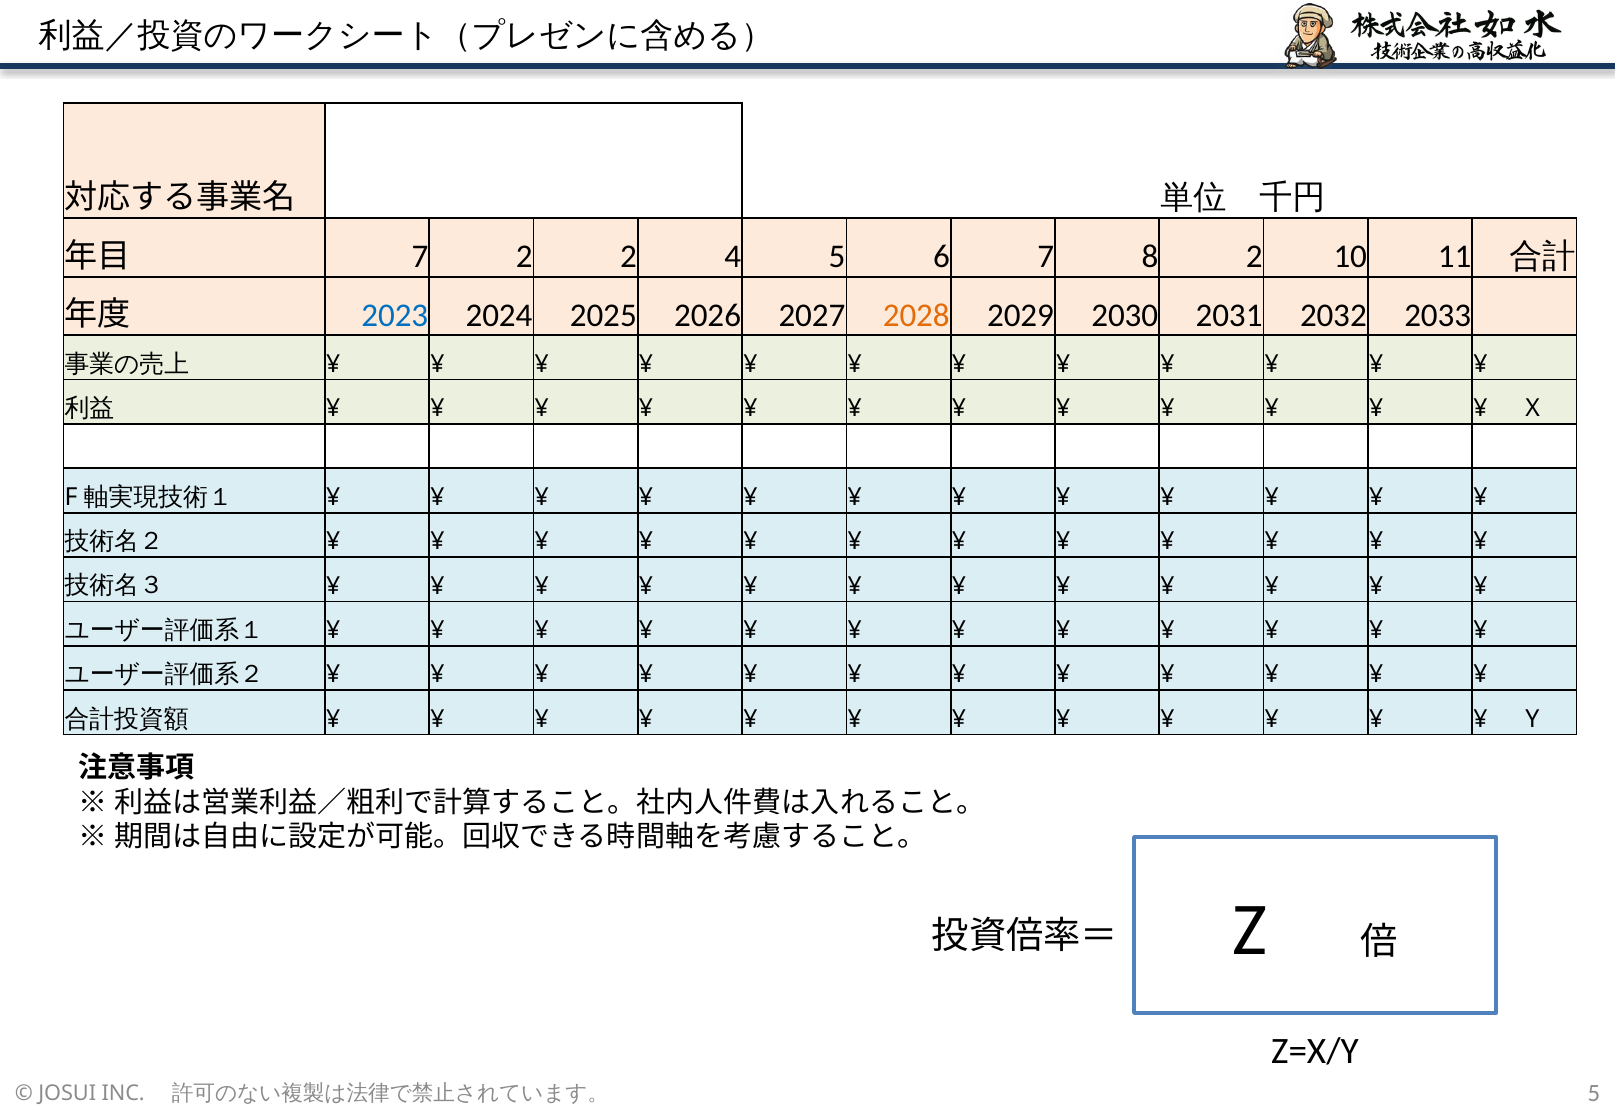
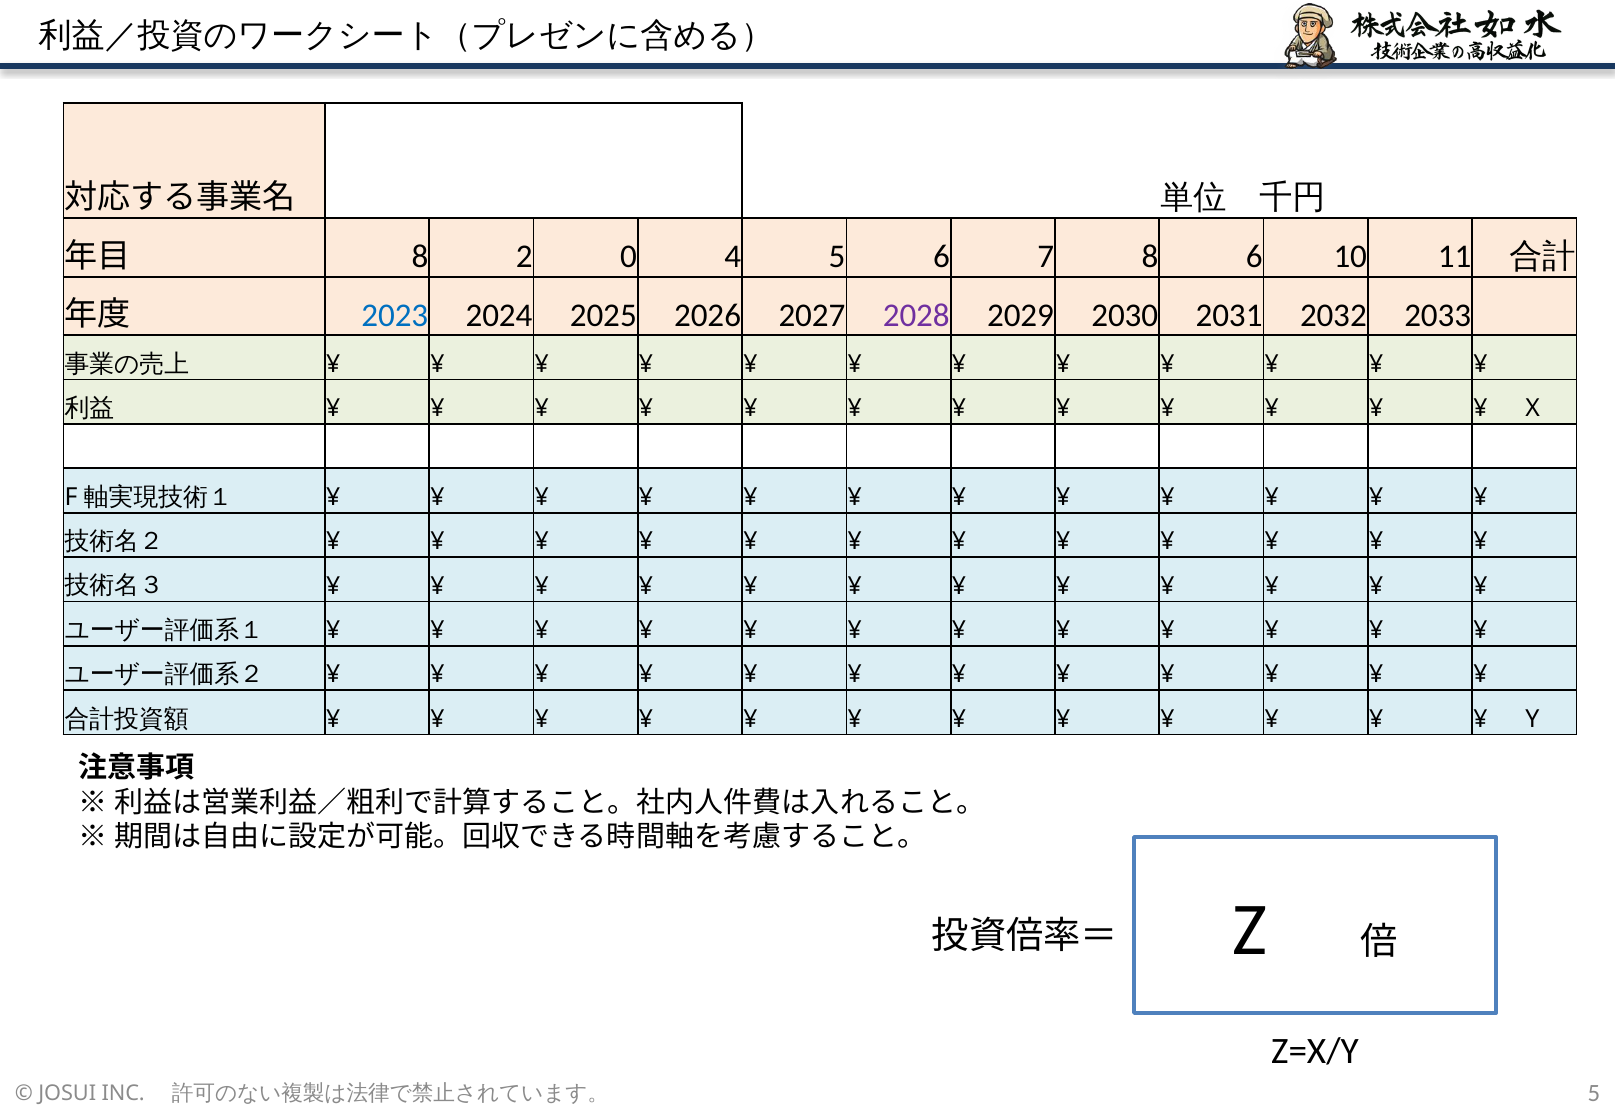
7: 7 -> 8 (420, 257)
2 2: 2 -> 0 (629, 257)
8 2: 2 -> 6 (1254, 257)
2028 colour: orange -> purple (916, 315)
